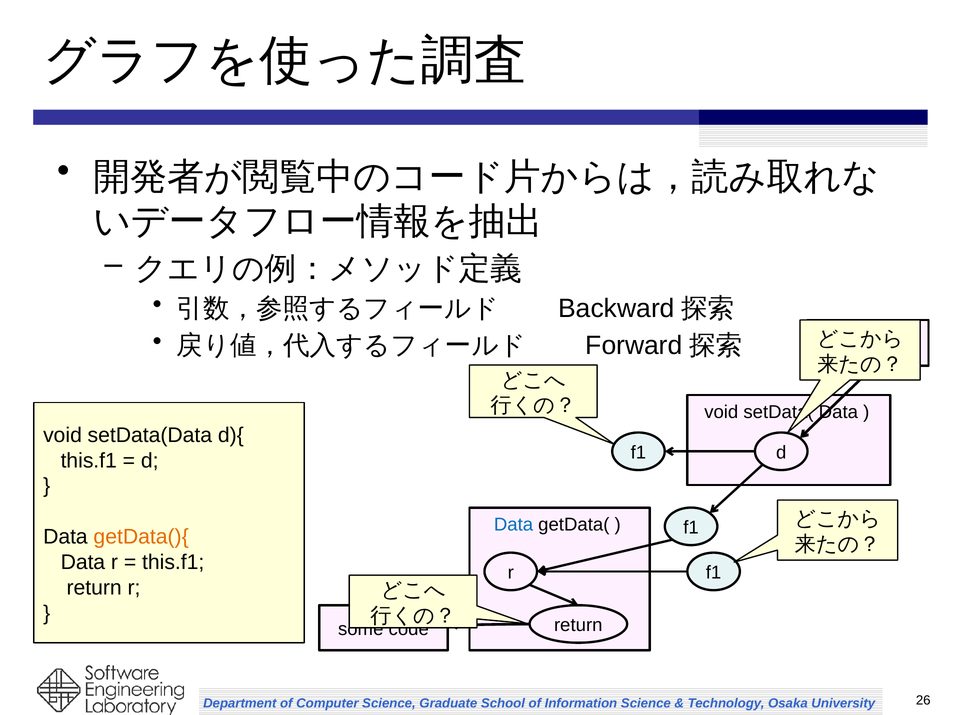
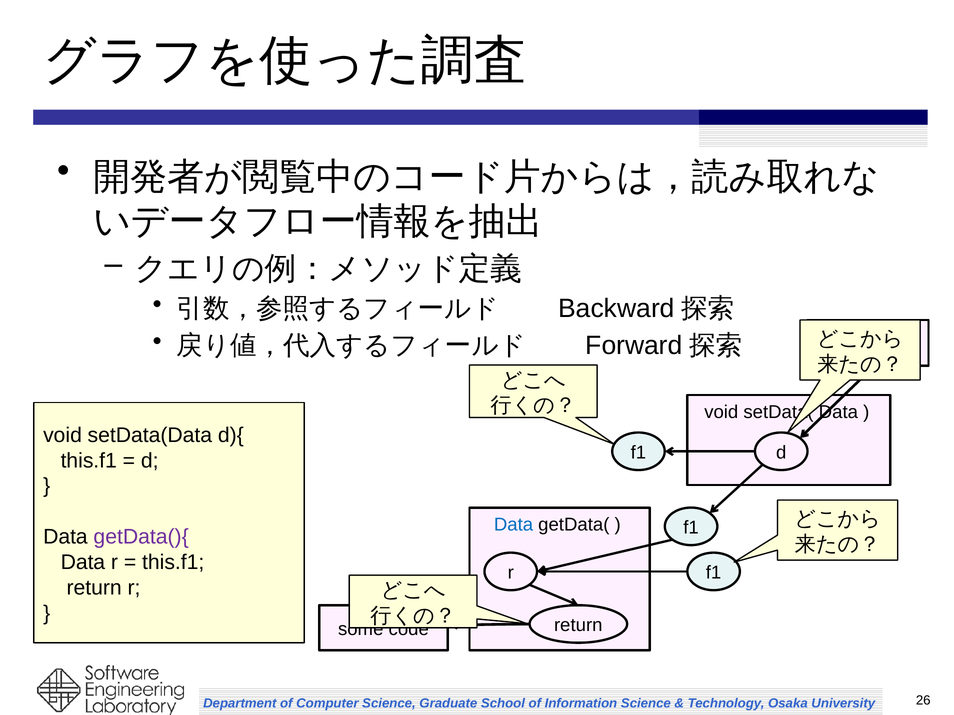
getData(){ colour: orange -> purple (141, 537)
